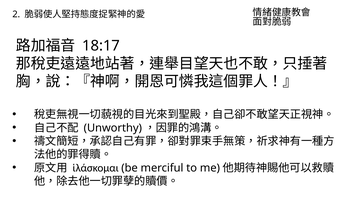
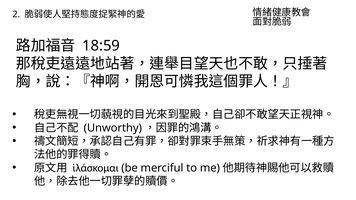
18:17: 18:17 -> 18:59 (101, 46)
